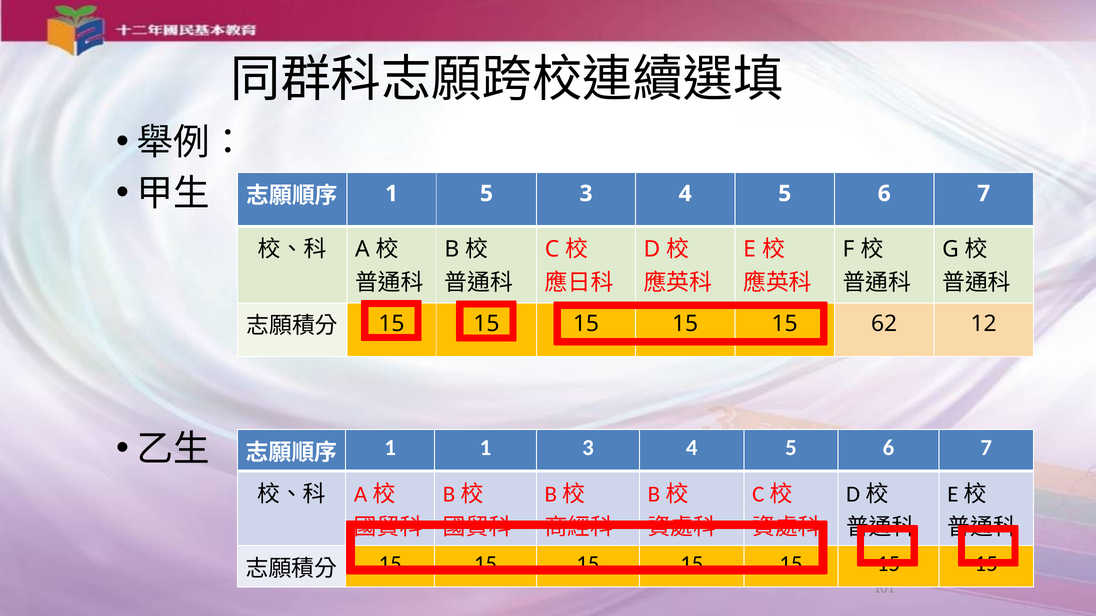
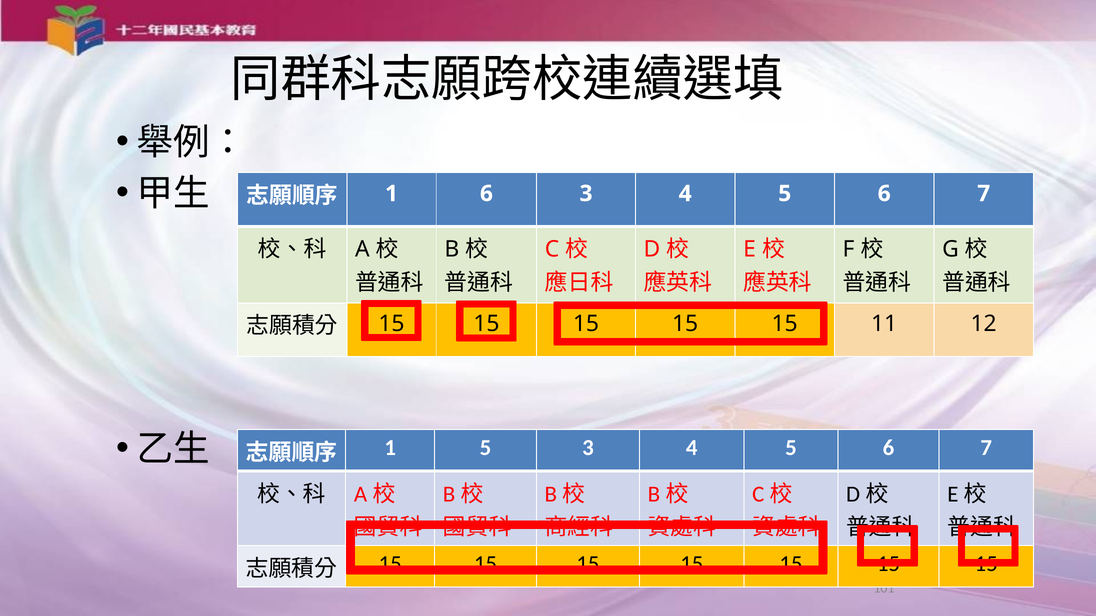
1 5: 5 -> 6 (486, 194)
62: 62 -> 11 (884, 324)
1 1: 1 -> 5 (486, 448)
